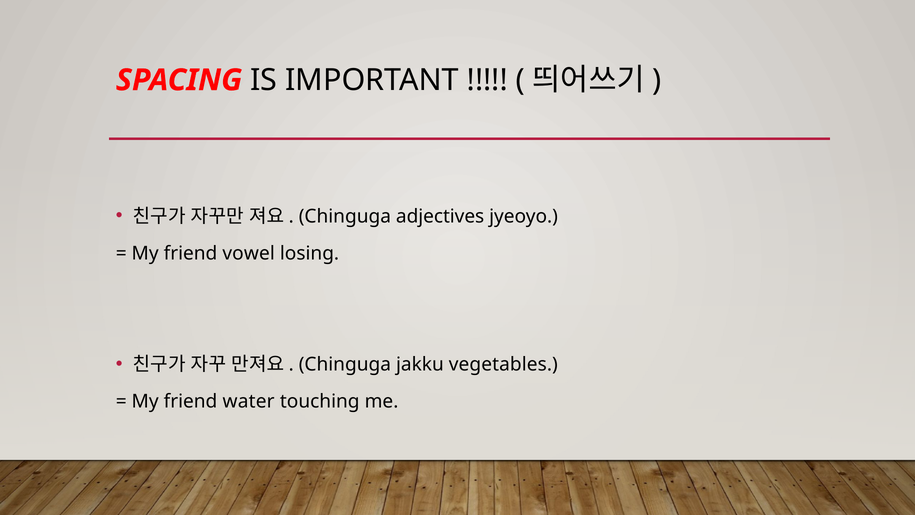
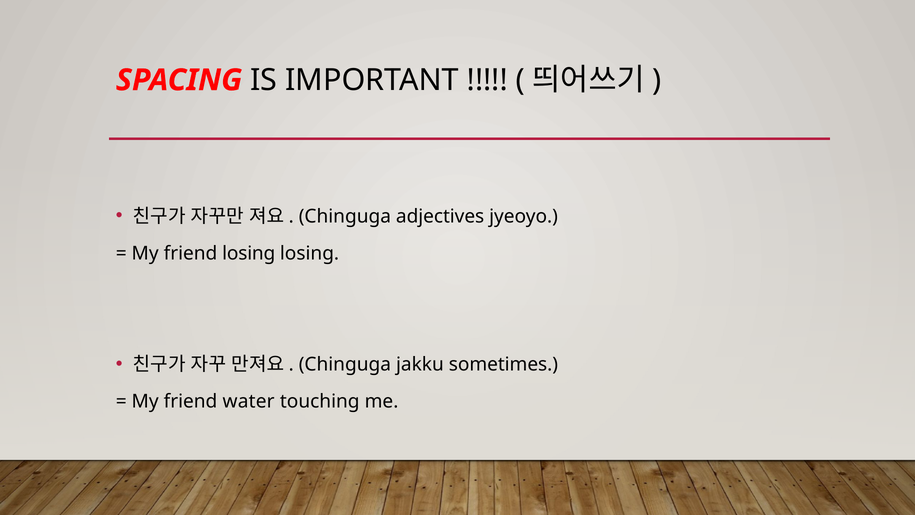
friend vowel: vowel -> losing (249, 253)
vegetables: vegetables -> sometimes (503, 364)
